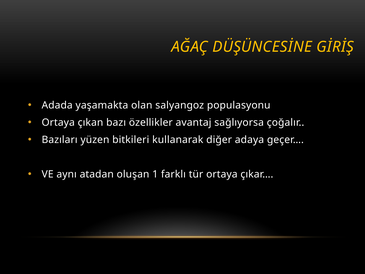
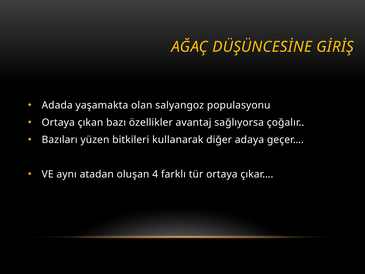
1: 1 -> 4 (155, 174)
